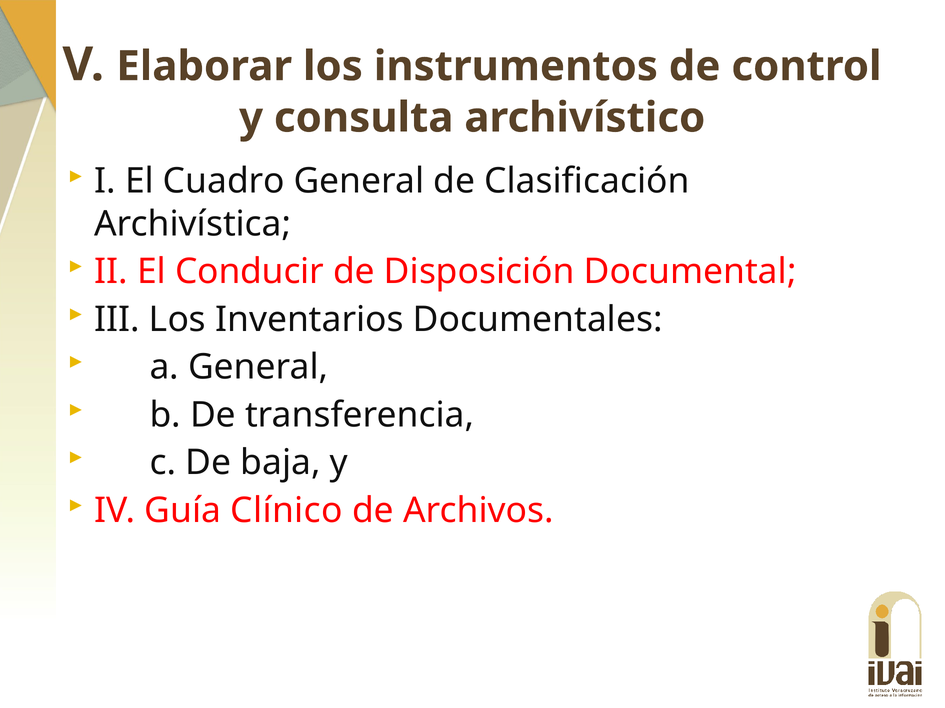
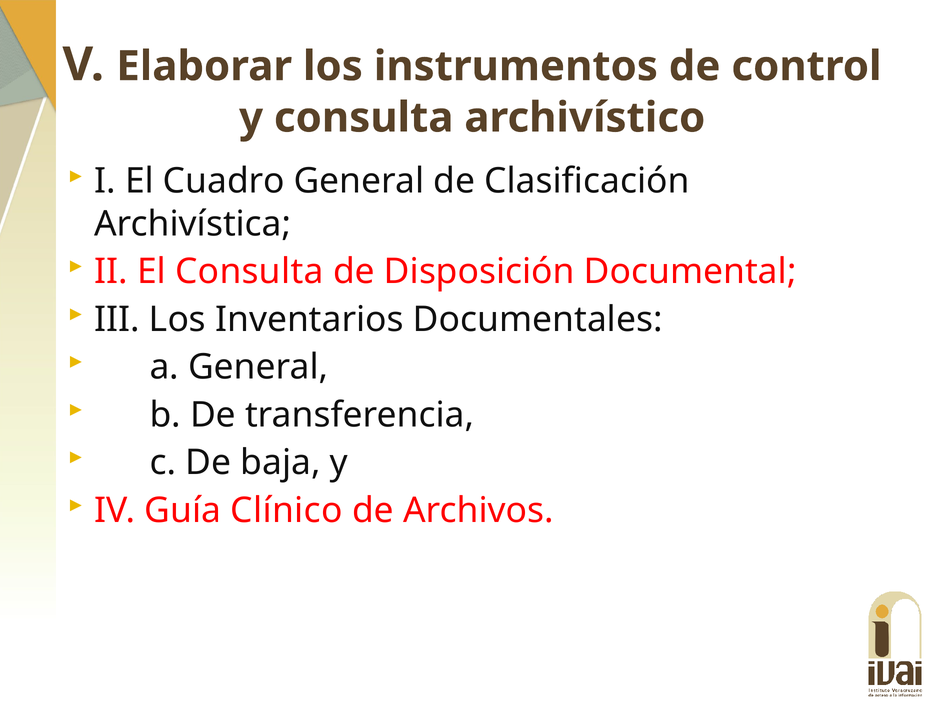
El Conducir: Conducir -> Consulta (249, 272)
